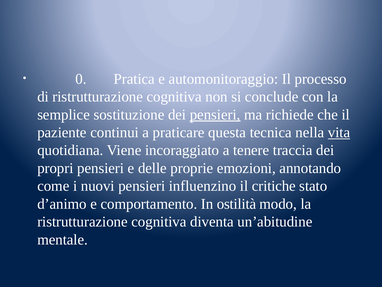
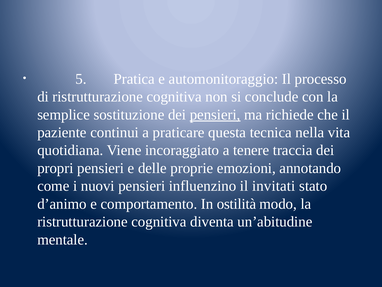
0: 0 -> 5 (81, 79)
vita underline: present -> none (339, 132)
critiche: critiche -> invitati (274, 186)
